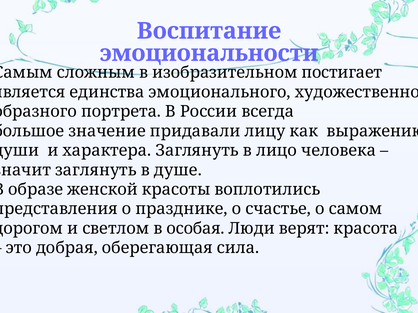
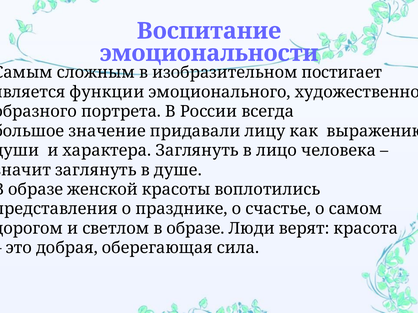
единства: единства -> функции (107, 92)
светлом в особая: особая -> образе (196, 229)
